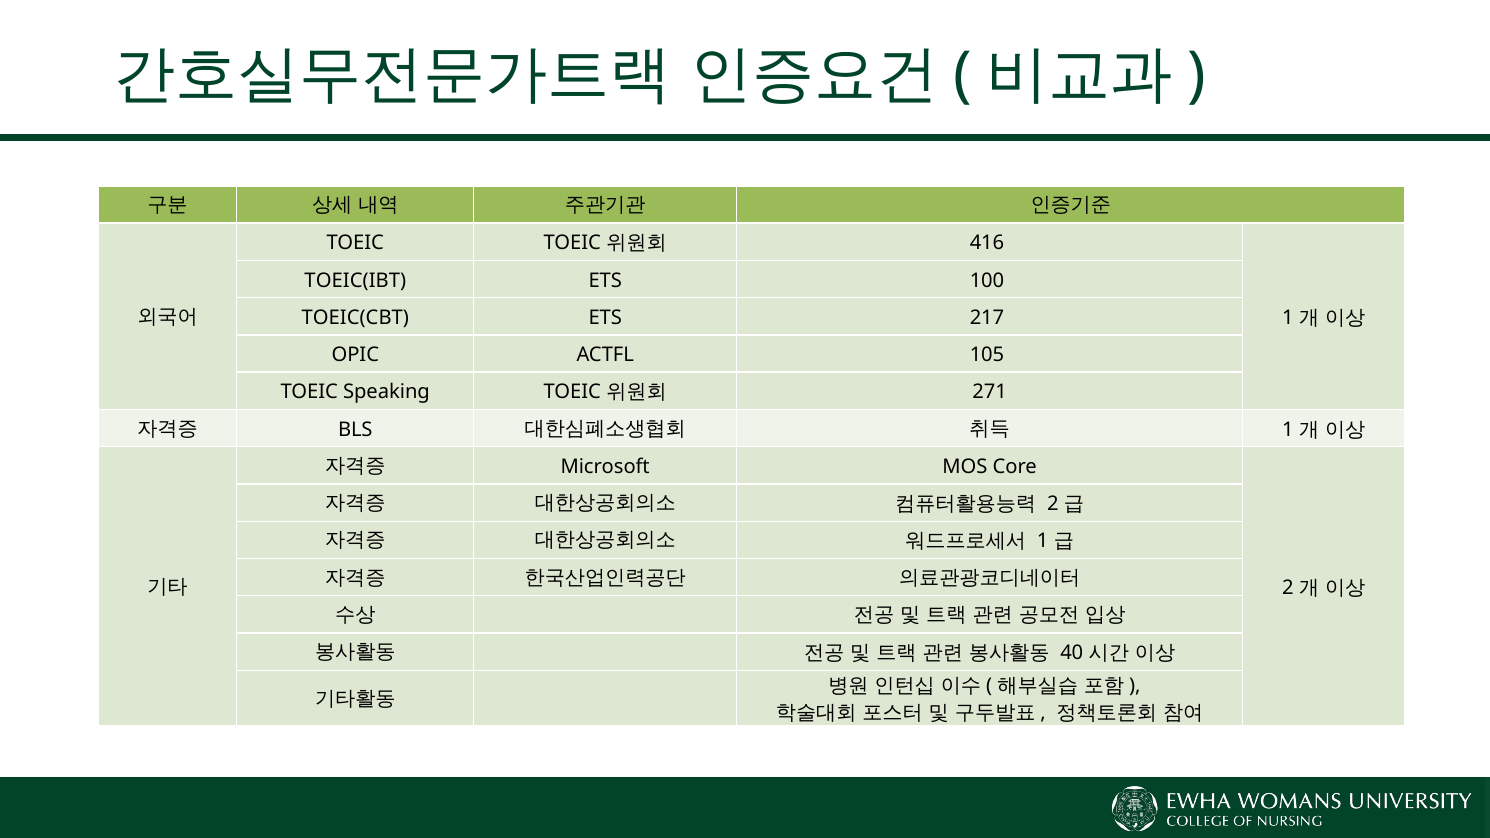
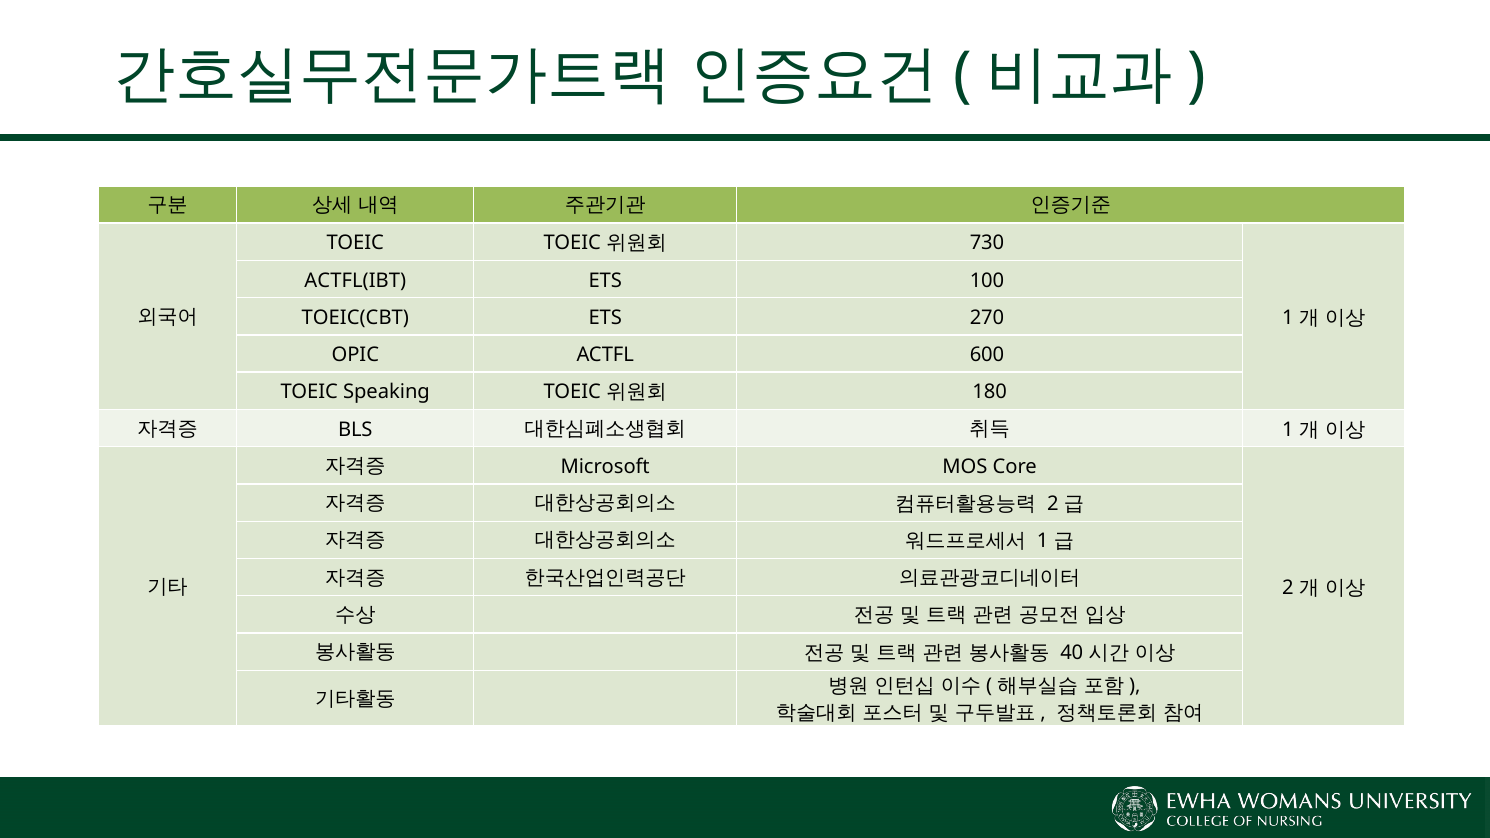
416: 416 -> 730 (987, 243)
TOEIC(IBT: TOEIC(IBT -> ACTFL(IBT (355, 280)
217: 217 -> 270 (987, 318)
105: 105 -> 600 (987, 355)
271: 271 -> 180 (990, 392)
